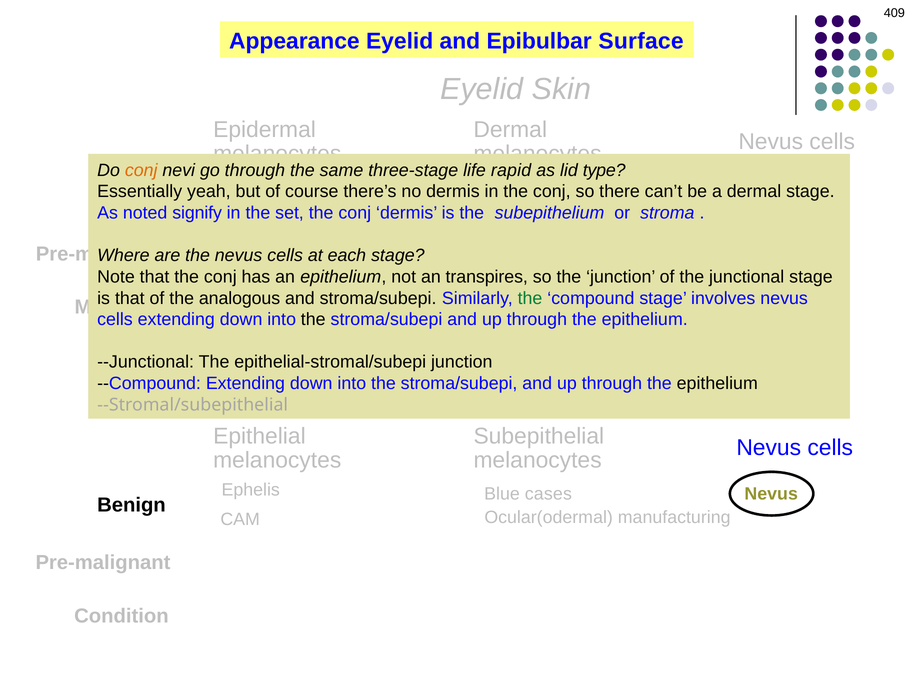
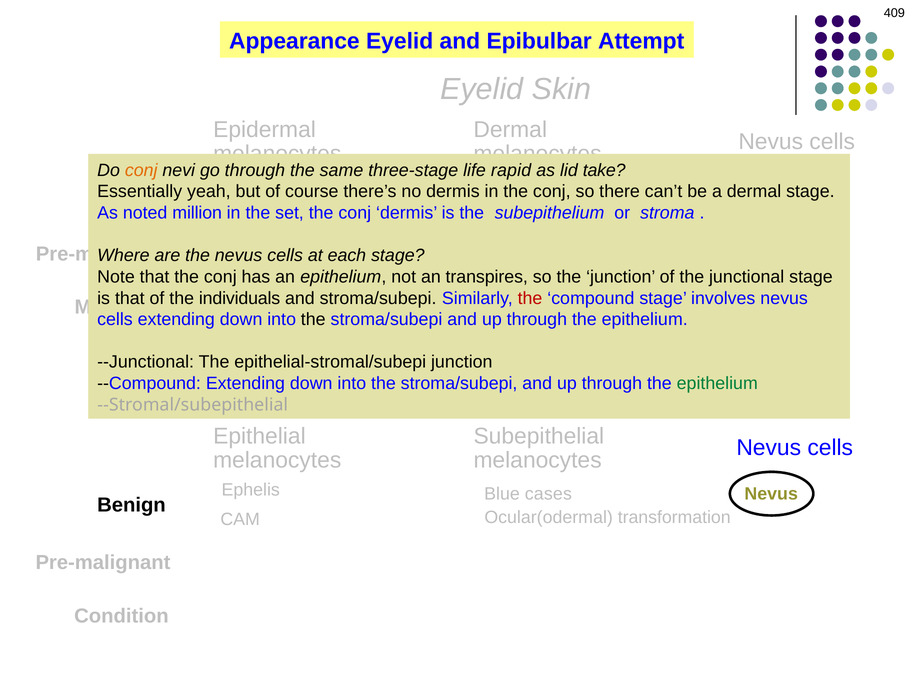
Surface: Surface -> Attempt (641, 41)
type: type -> take (604, 170)
signify: signify -> million (197, 213)
analogous: analogous -> individuals (240, 298)
the colour: green -> red (530, 298)
epithelium colour: black -> green (717, 384)
manufacturing: manufacturing -> transformation (674, 518)
